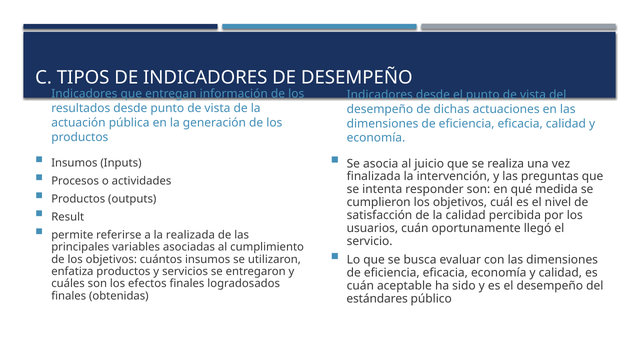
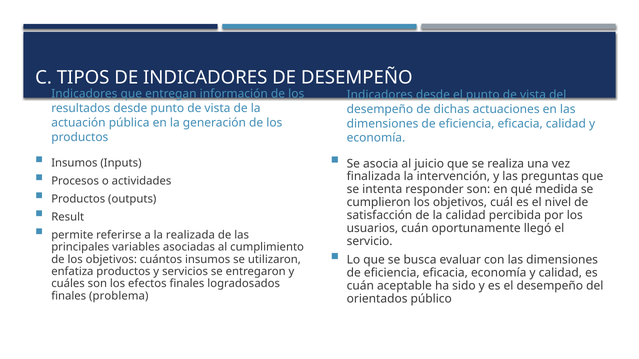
obtenidas: obtenidas -> problema (119, 296)
estándares: estándares -> orientados (377, 299)
